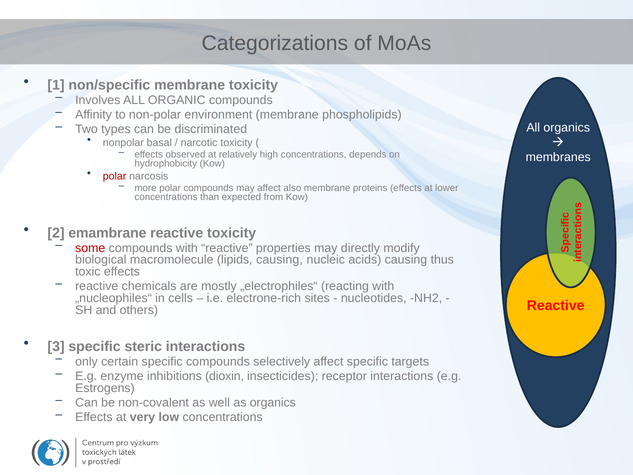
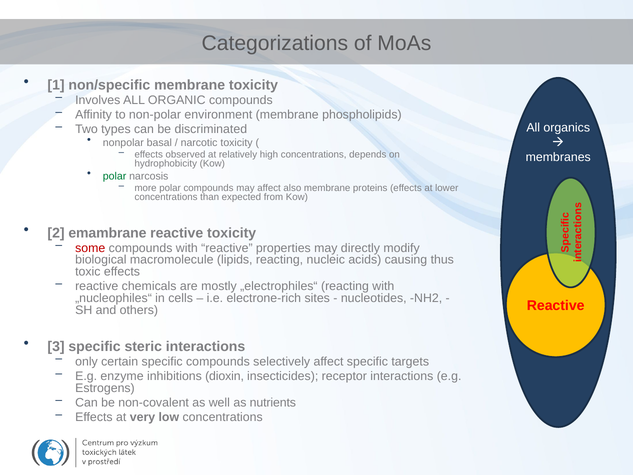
polar colour: red -> green (115, 176)
lipids causing: causing -> reacting (280, 260)
as organics: organics -> nutrients (273, 403)
